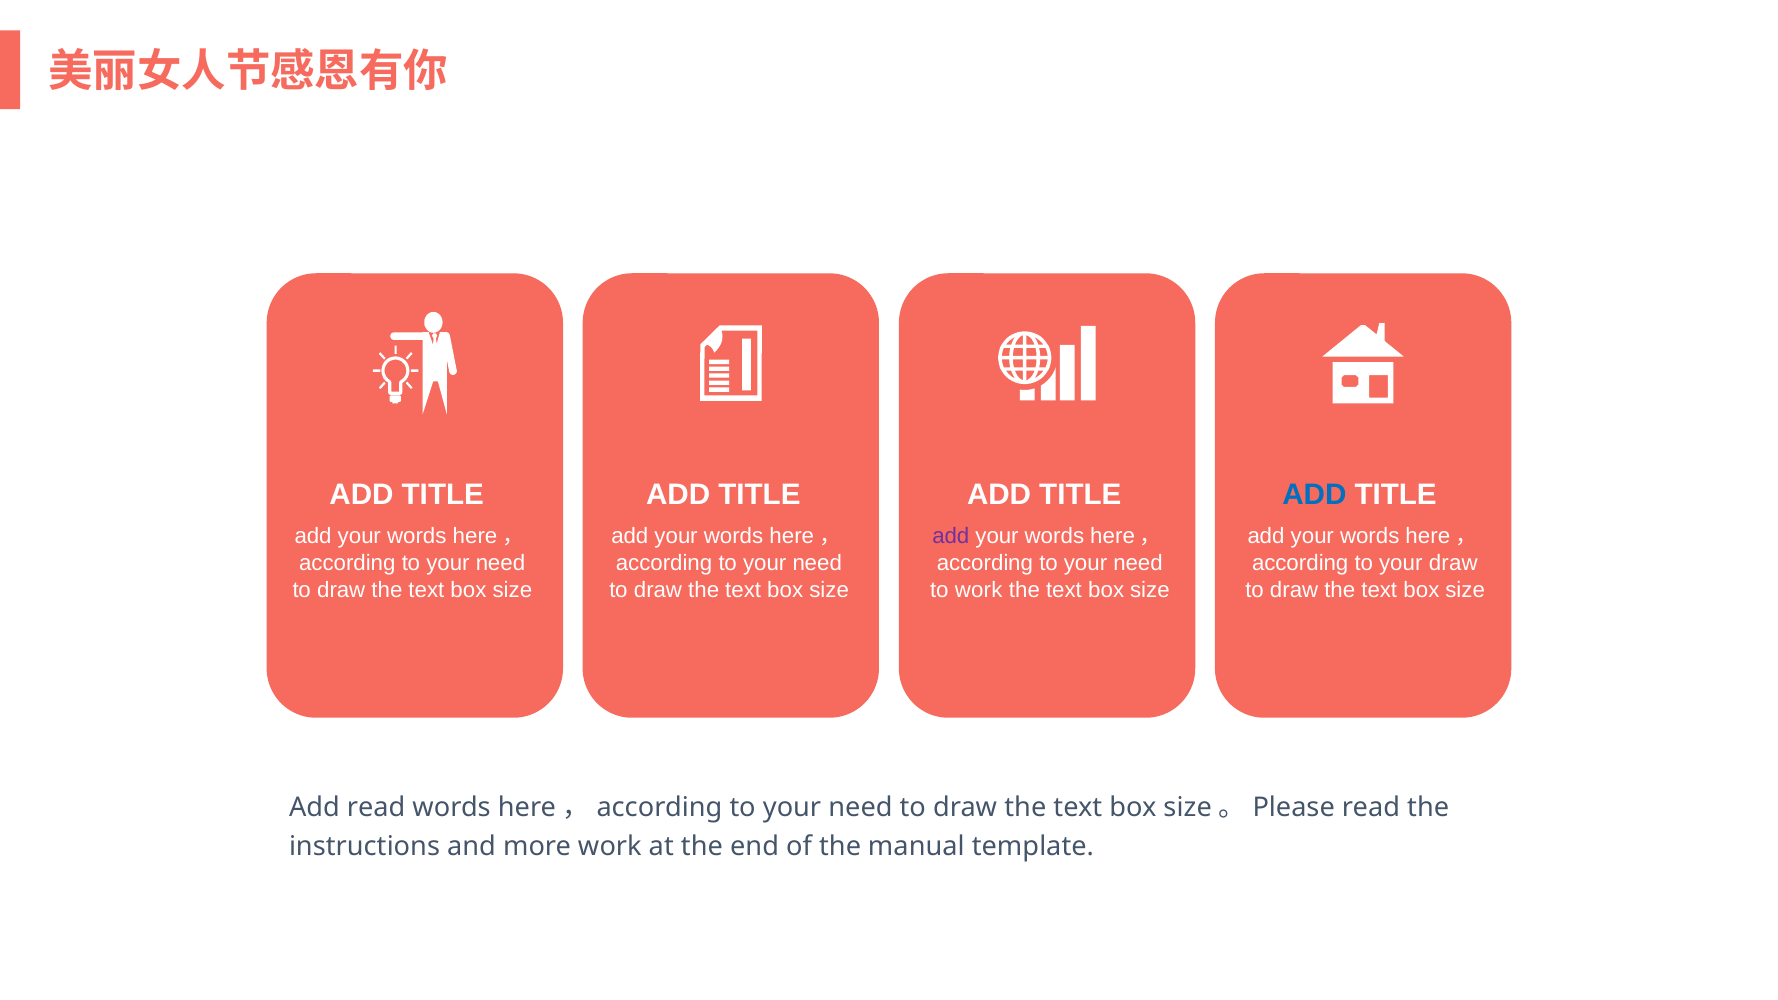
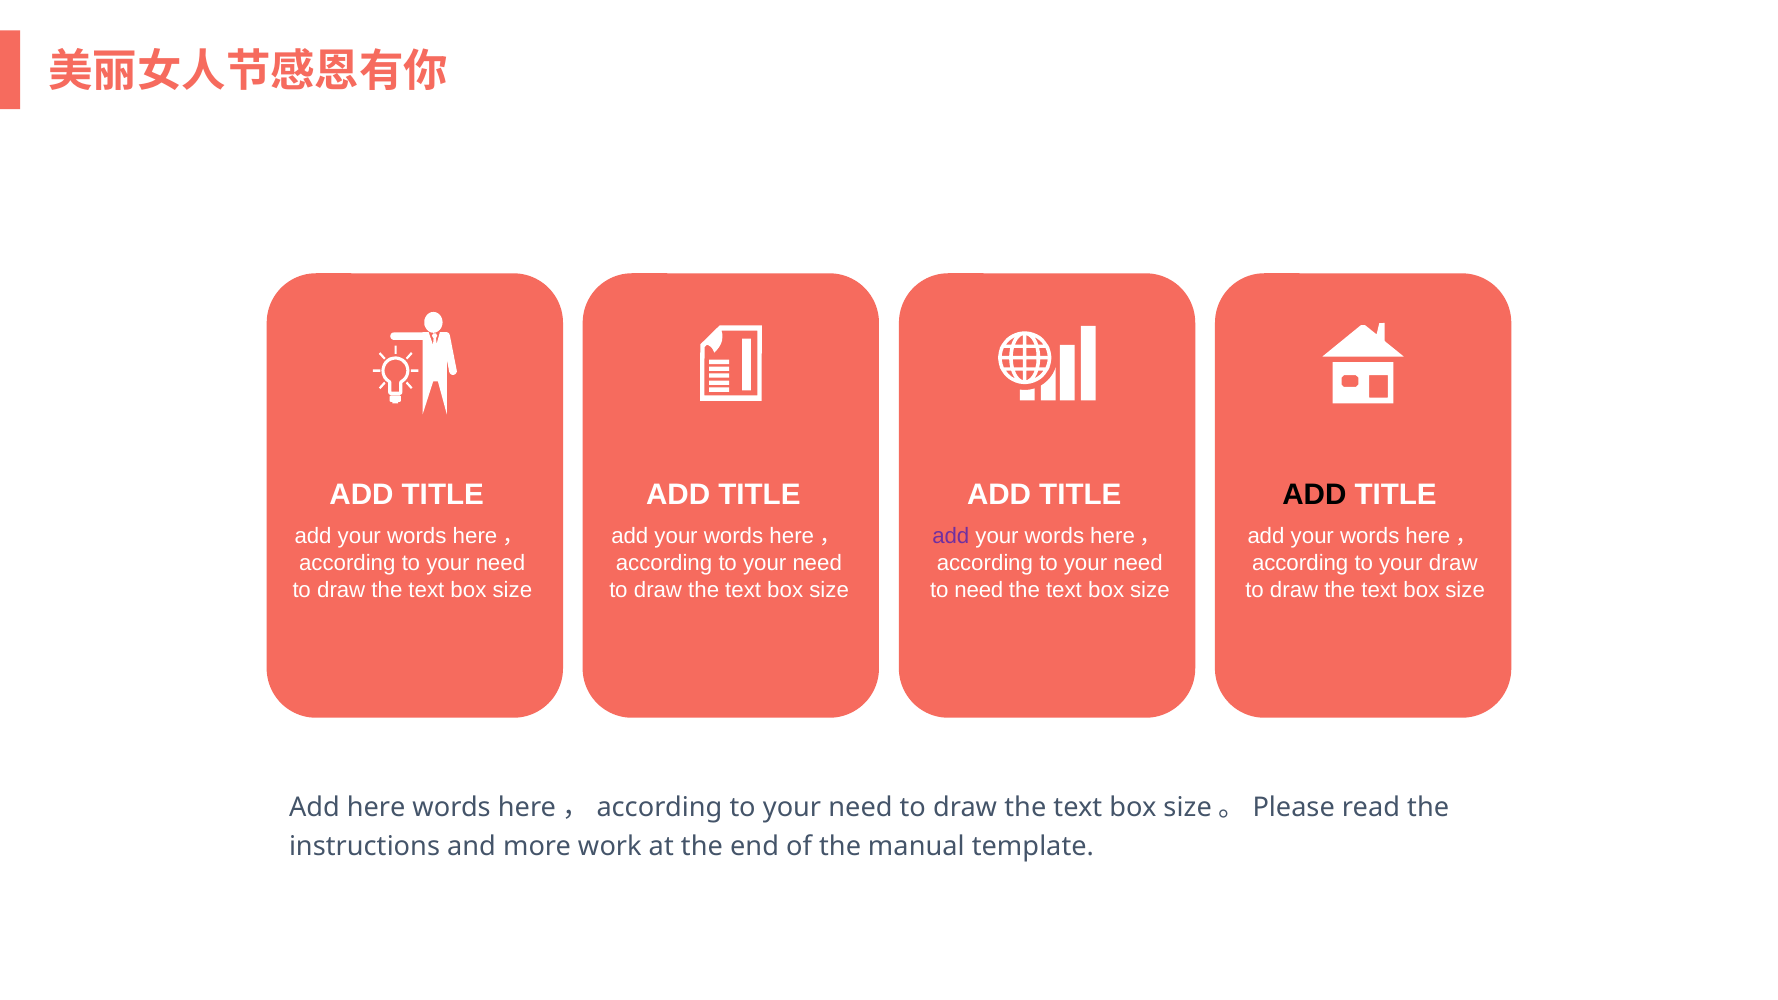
ADD colour: blue -> black (1314, 495)
to work: work -> need (979, 590)
Add read: read -> here (376, 808)
